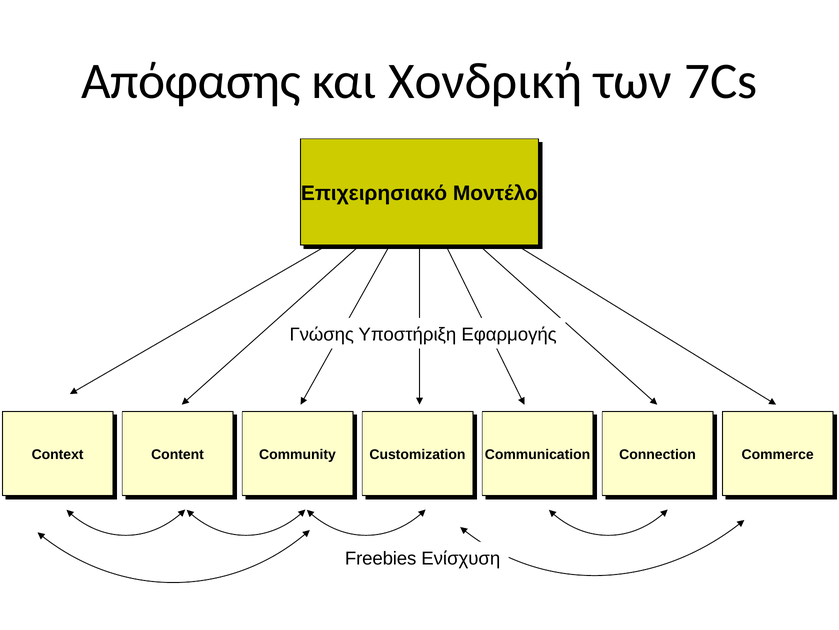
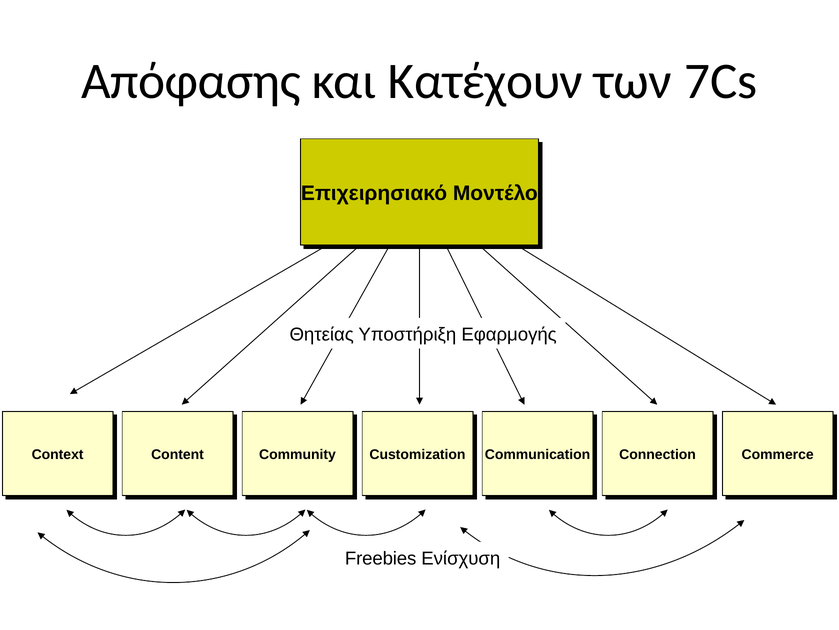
Χονδρική: Χονδρική -> Κατέχουν (485, 81)
Γνώσης: Γνώσης -> Θητείας (322, 334)
